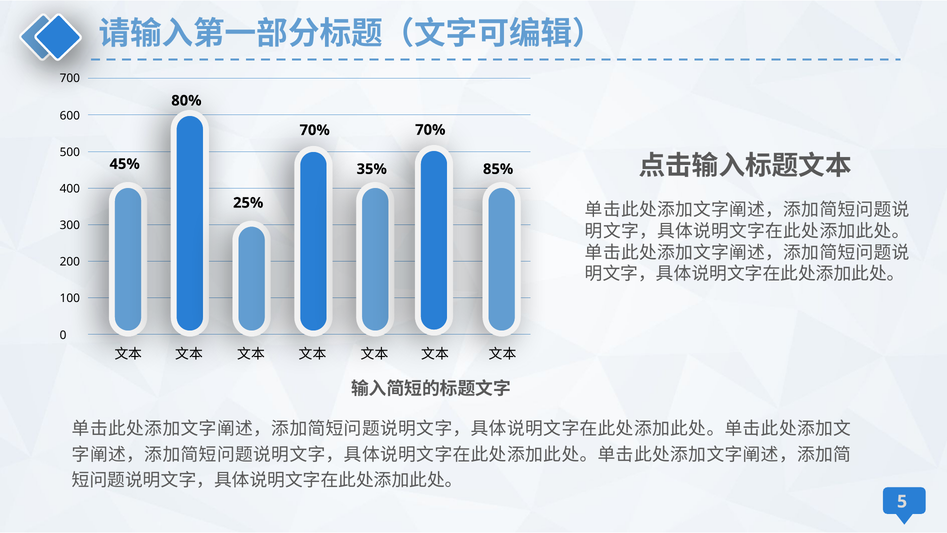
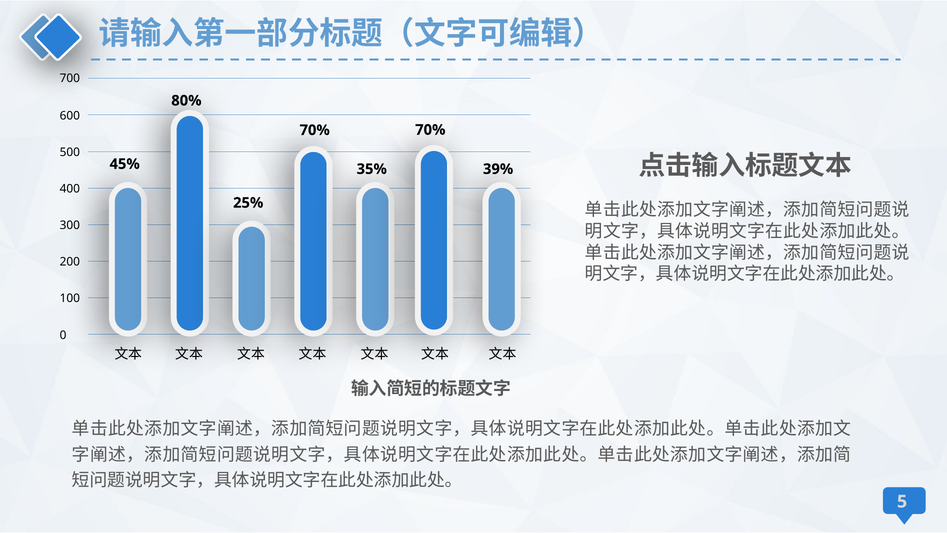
85%: 85% -> 39% (498, 169)
